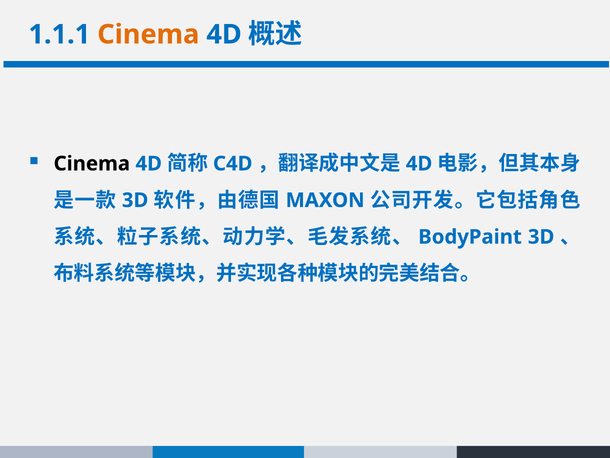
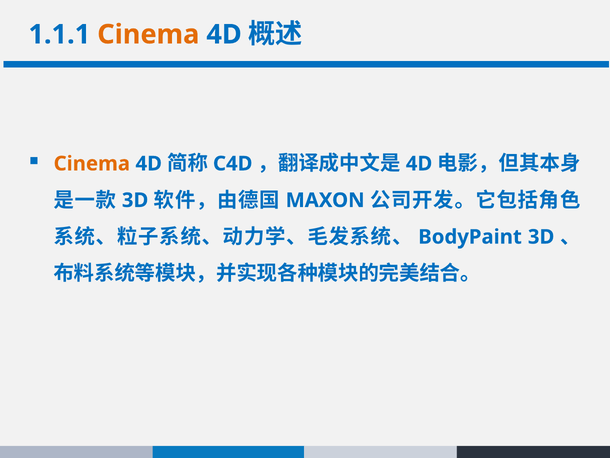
Cinema colour: black -> orange (92, 163)
